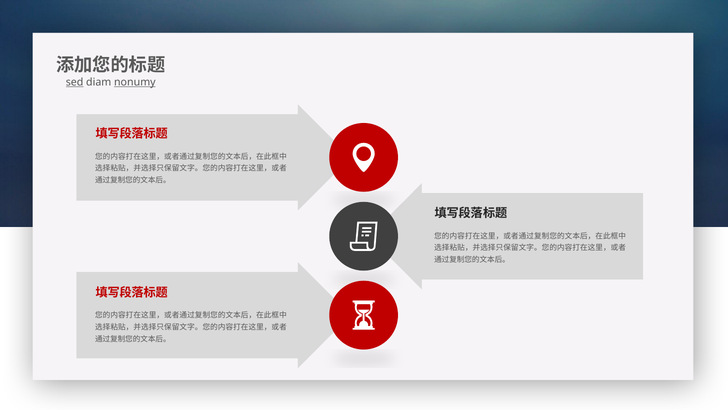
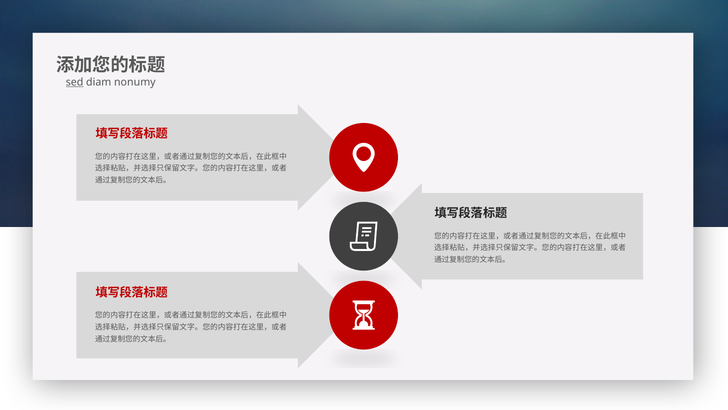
nonumy underline: present -> none (135, 82)
